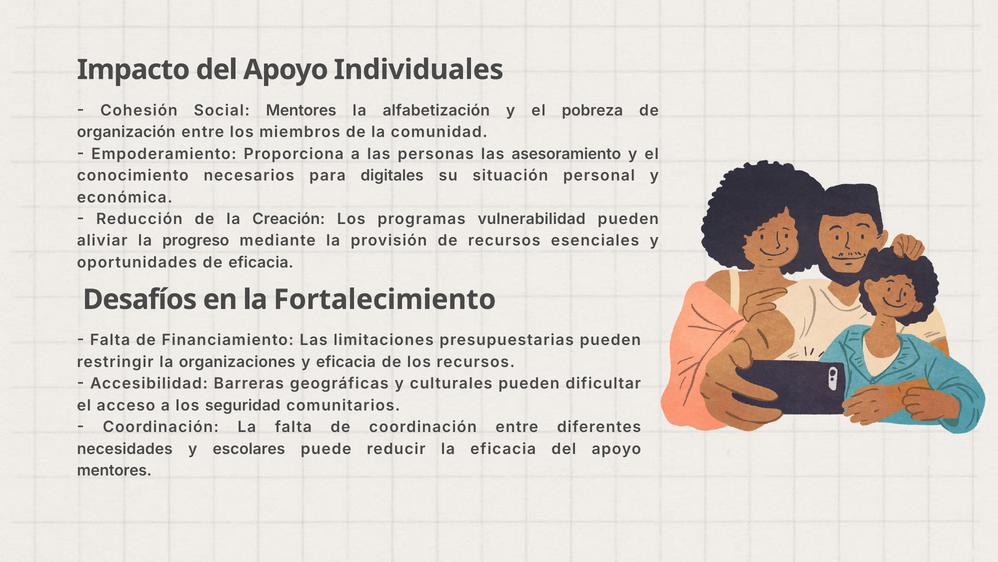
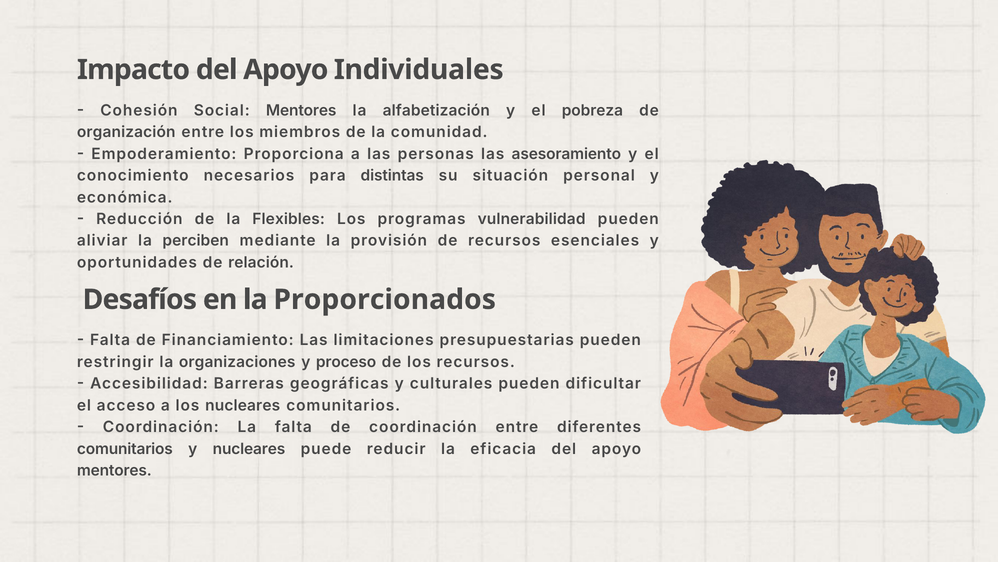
digitales: digitales -> distintas (392, 175)
Creación: Creación -> Flexibles (289, 219)
progreso: progreso -> perciben (196, 241)
de eficacia: eficacia -> relación (261, 262)
Fortalecimiento: Fortalecimiento -> Proporcionados (385, 299)
y eficacia: eficacia -> proceso (346, 362)
los seguridad: seguridad -> nucleares (243, 405)
necesidades: necesidades -> comunitarios (125, 448)
y escolares: escolares -> nucleares (249, 448)
